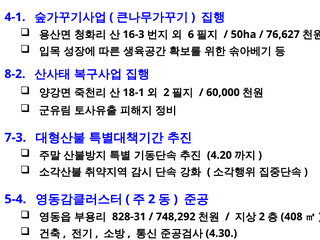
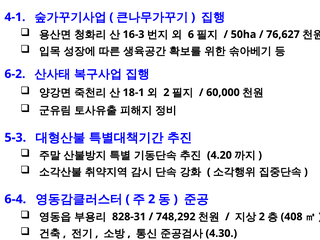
8-2: 8-2 -> 6-2 (15, 74)
7-3: 7-3 -> 5-3 (15, 138)
5-4: 5-4 -> 6-4 (15, 199)
